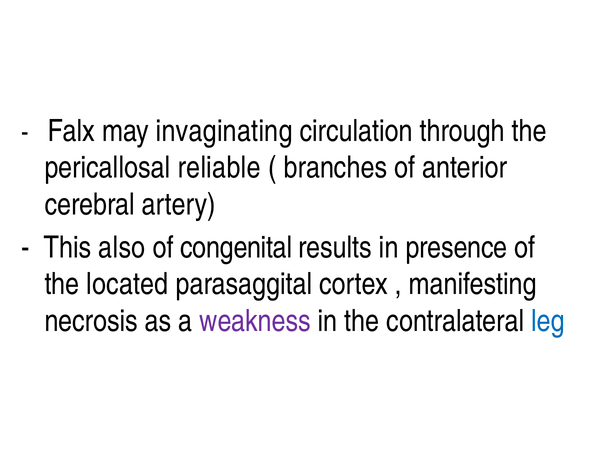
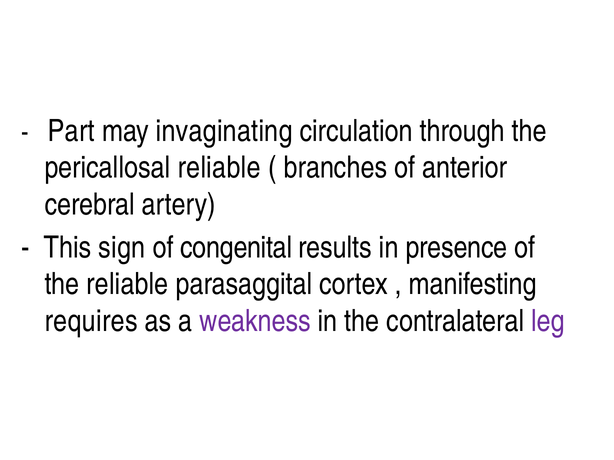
Falx: Falx -> Part (71, 131)
also: also -> sign (122, 248)
the located: located -> reliable (127, 285)
necrosis: necrosis -> requires (91, 321)
leg colour: blue -> purple (548, 321)
